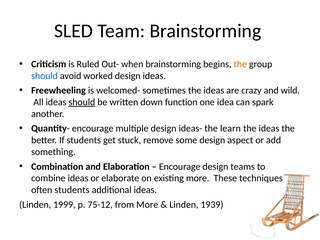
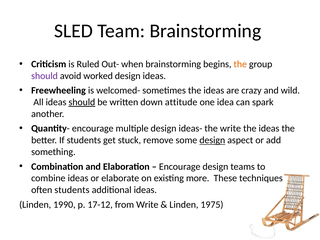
should colour: blue -> purple (44, 76)
function: function -> attitude (181, 102)
the learn: learn -> write (230, 128)
design underline: none -> present (212, 140)
1999: 1999 -> 1990 (64, 205)
75-12: 75-12 -> 17-12 (100, 205)
from More: More -> Write (147, 205)
1939: 1939 -> 1975 (212, 205)
